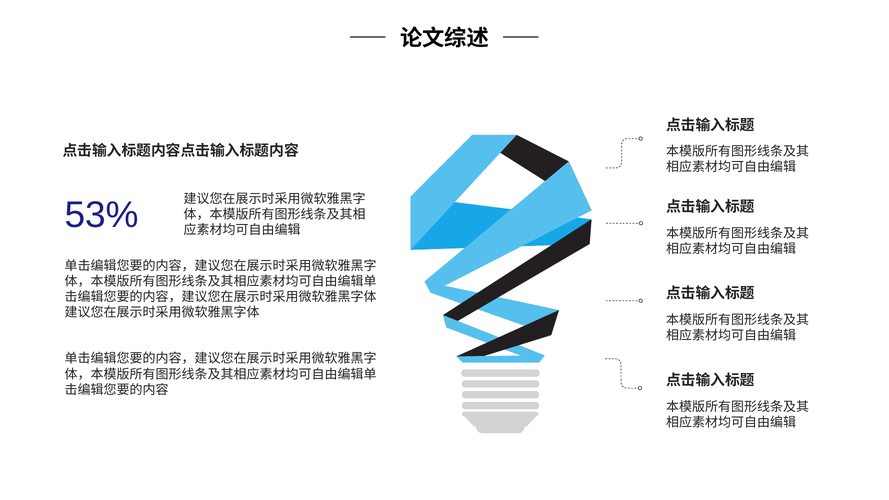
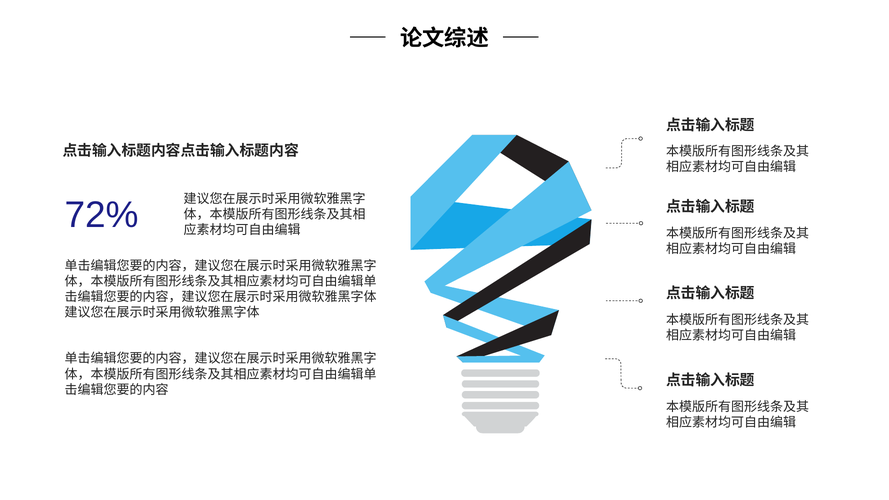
53%: 53% -> 72% (102, 215)
